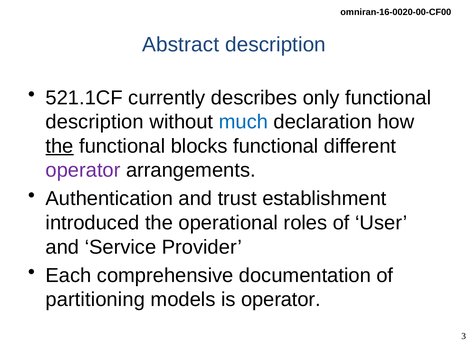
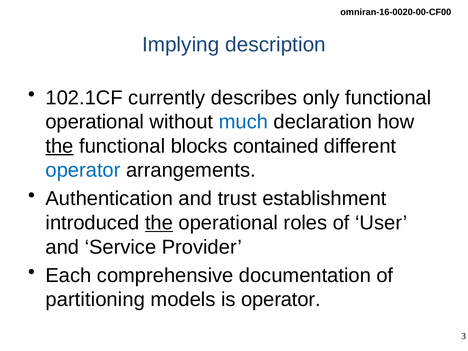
Abstract: Abstract -> Implying (181, 45)
521.1CF: 521.1CF -> 102.1CF (84, 98)
description: description -> operational (95, 122)
blocks functional: functional -> contained (276, 146)
operator colour: purple -> blue (83, 170)
the underline: none -> present (159, 223)
